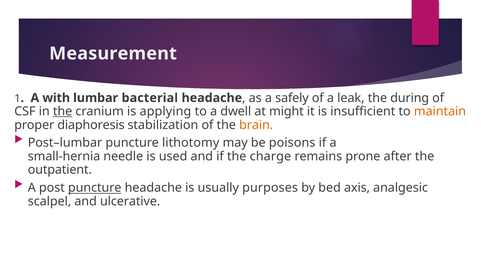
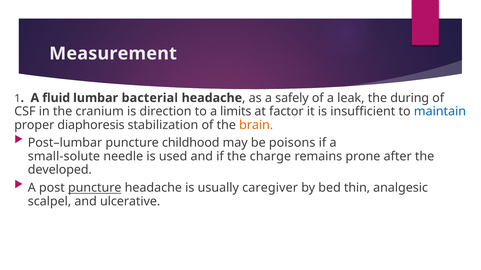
with: with -> fluid (56, 98)
the underline: present -> none (63, 112)
applying: applying -> direction (166, 112)
dwell: dwell -> limits (236, 112)
might: might -> factor (286, 112)
maintain colour: orange -> blue (440, 112)
lithotomy: lithotomy -> childhood (191, 143)
small-hernia: small-hernia -> small-solute (64, 157)
outpatient: outpatient -> developed (60, 170)
purposes: purposes -> caregiver (270, 188)
axis: axis -> thin (357, 188)
